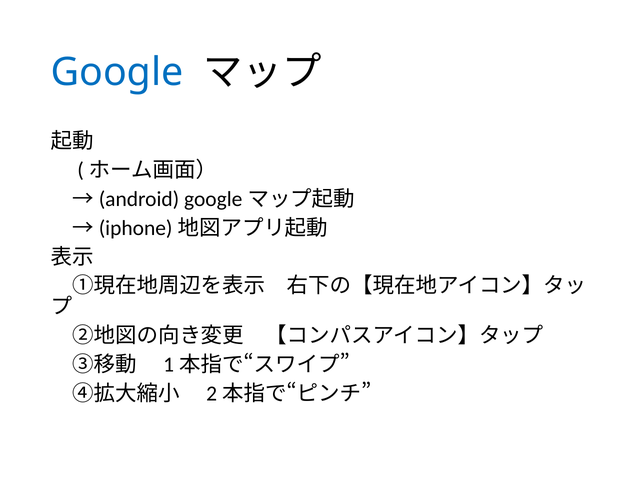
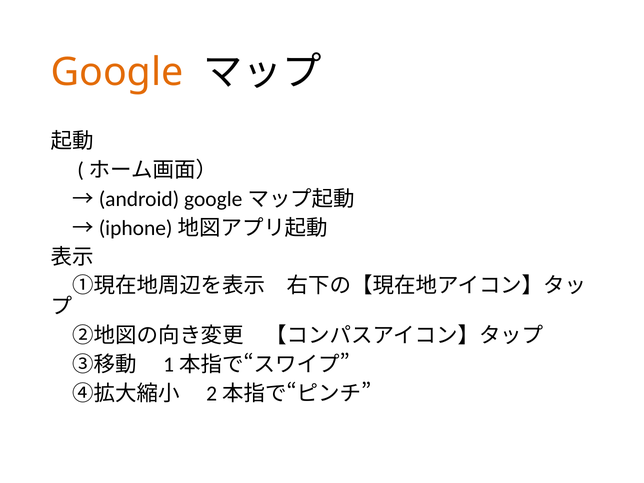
Google colour: blue -> orange (117, 72)
